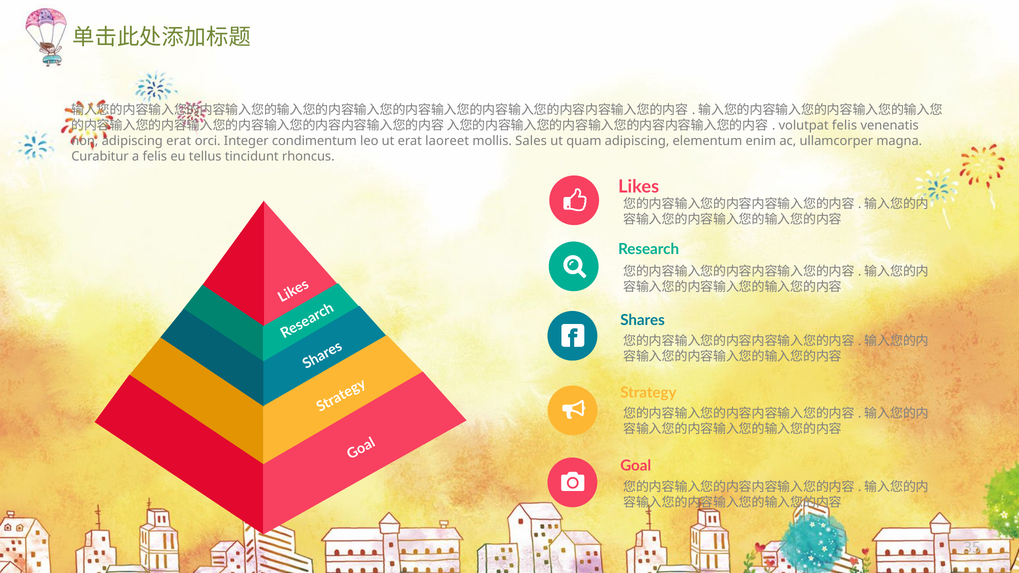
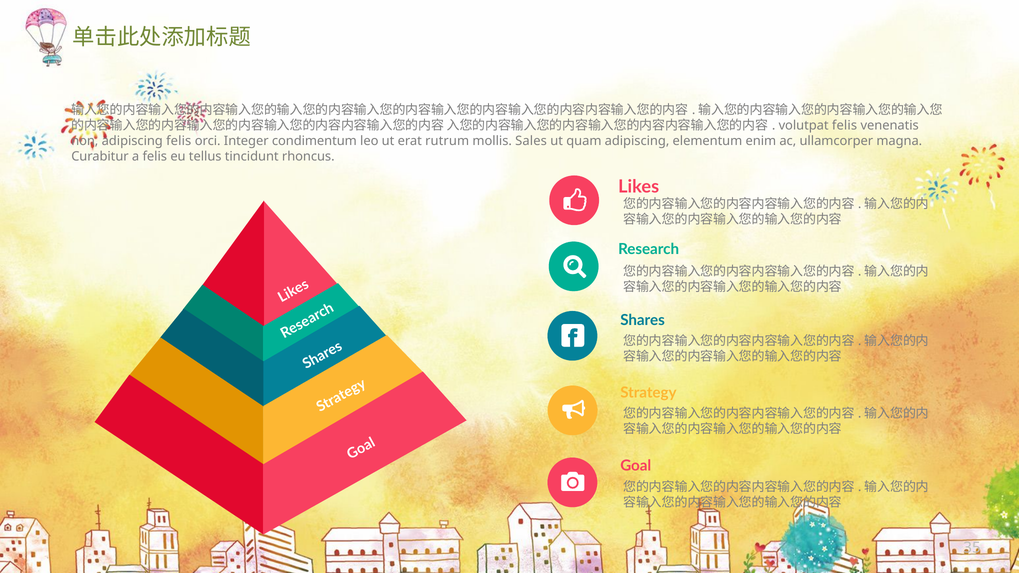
adipiscing erat: erat -> felis (179, 141)
laoreet: laoreet -> rutrum (447, 141)
